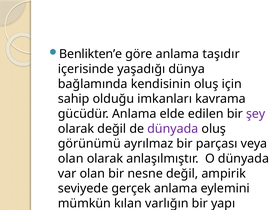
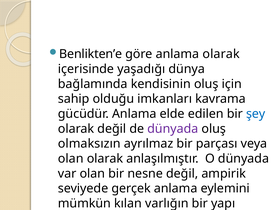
anlama taşıdır: taşıdır -> olarak (221, 54)
şey colour: purple -> blue (256, 114)
görünümü: görünümü -> olmaksızın (89, 144)
